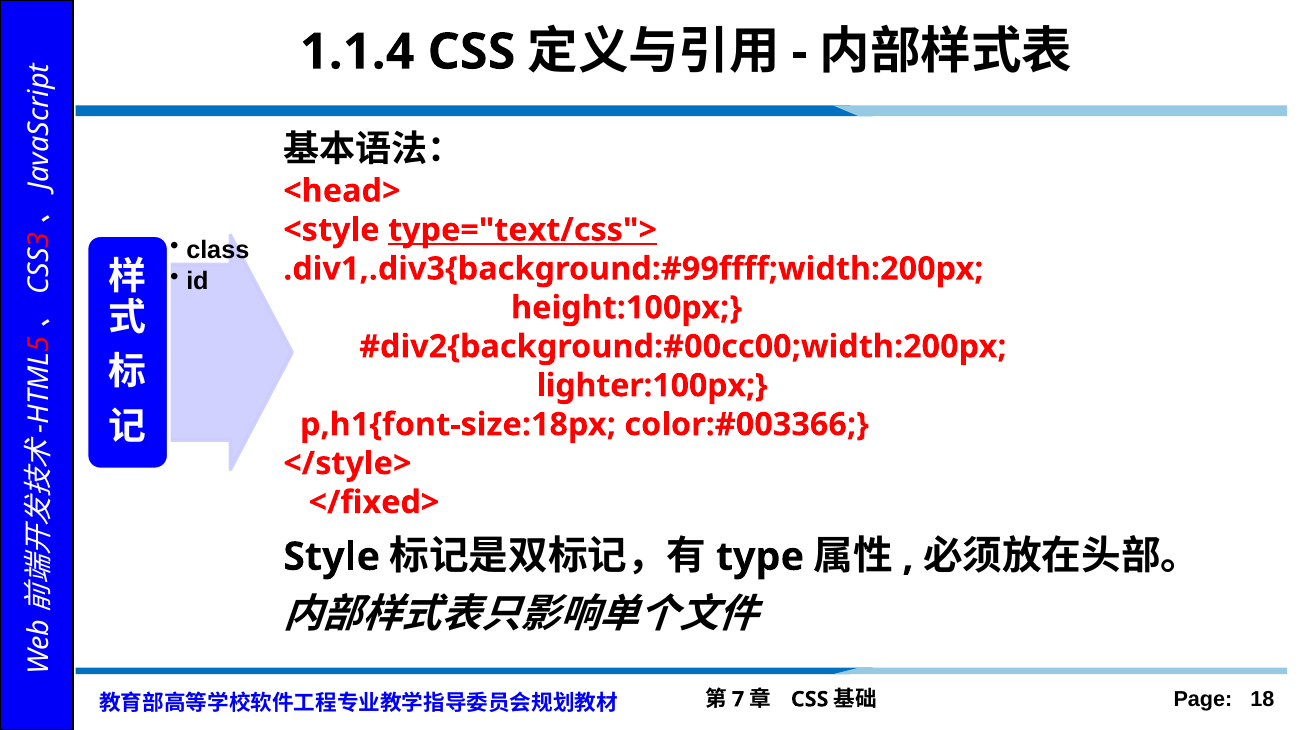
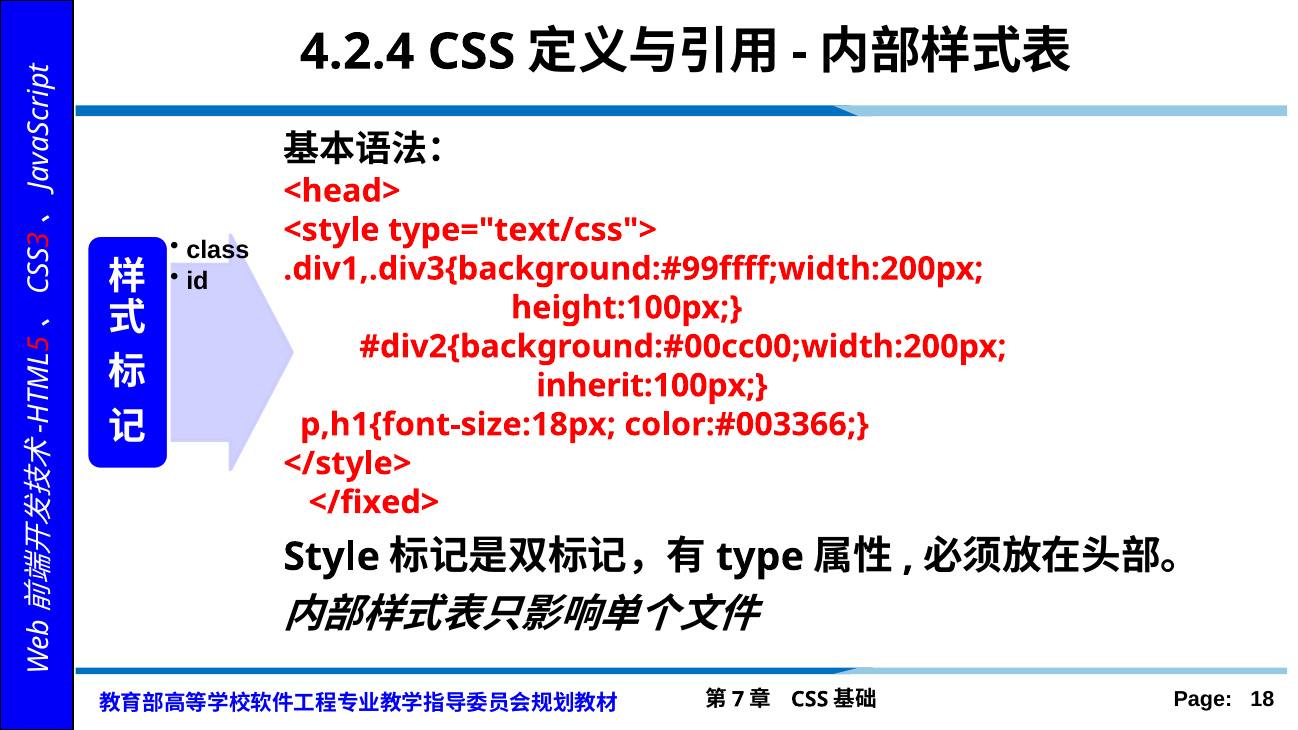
1.1.4: 1.1.4 -> 4.2.4 (357, 52)
type="text/css"> underline: present -> none (523, 230)
lighter:100px: lighter:100px -> inherit:100px (652, 386)
